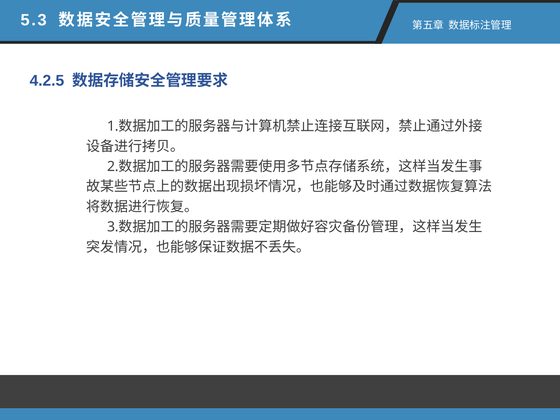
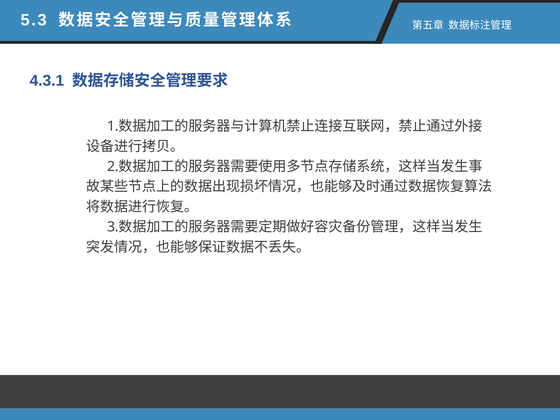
4.2.5: 4.2.5 -> 4.3.1 (47, 81)
